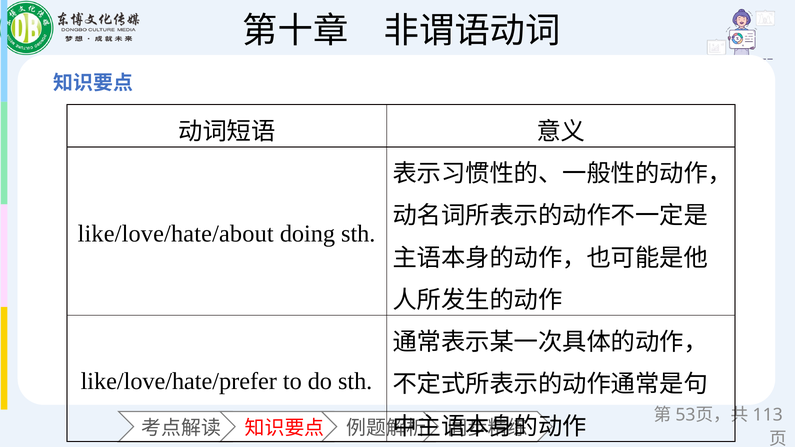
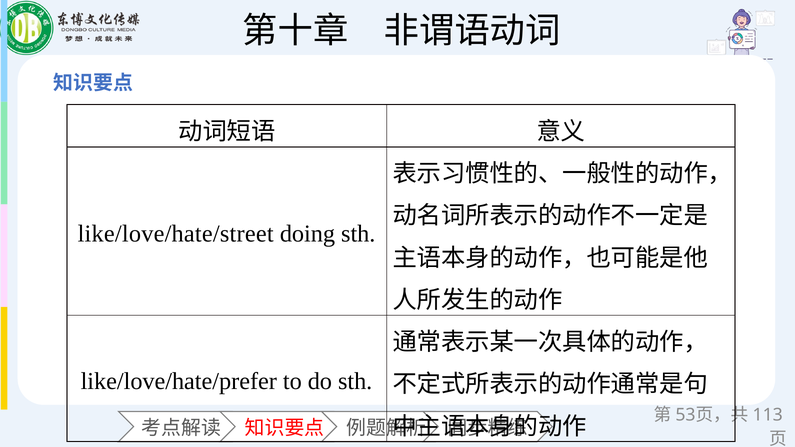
like/love/hate/about: like/love/hate/about -> like/love/hate/street (176, 234)
